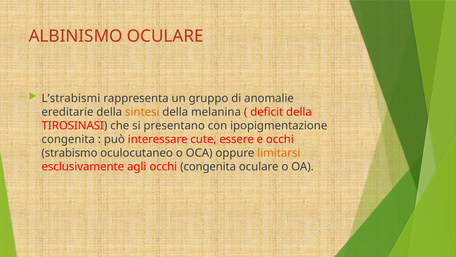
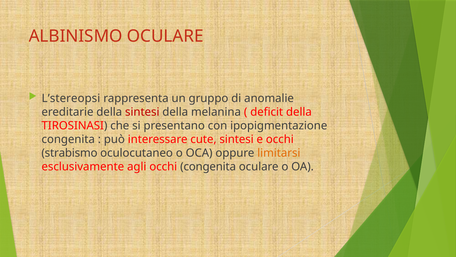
L’strabismi: L’strabismi -> L’stereopsi (71, 98)
sintesi colour: orange -> red (142, 112)
cute essere: essere -> sintesi (237, 139)
